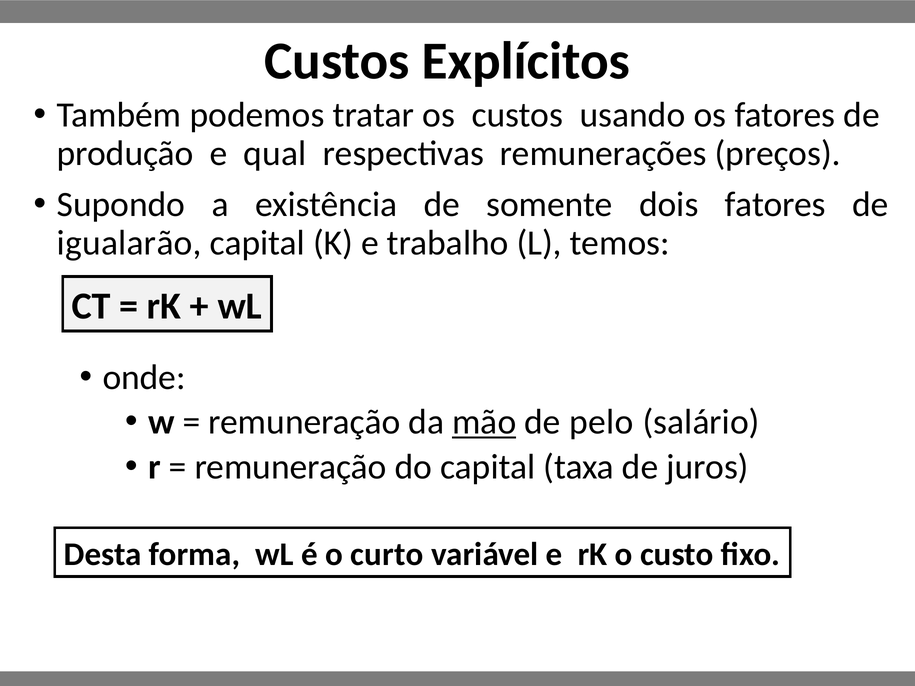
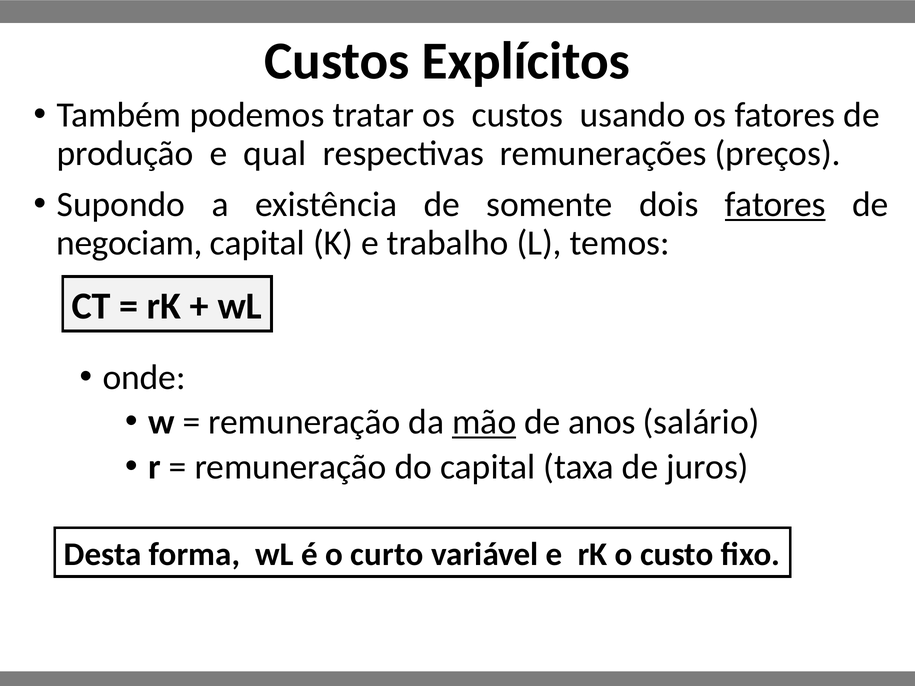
fatores underline: none -> present (775, 205)
igualarão: igualarão -> negociam (130, 243)
pelo: pelo -> anos (602, 422)
